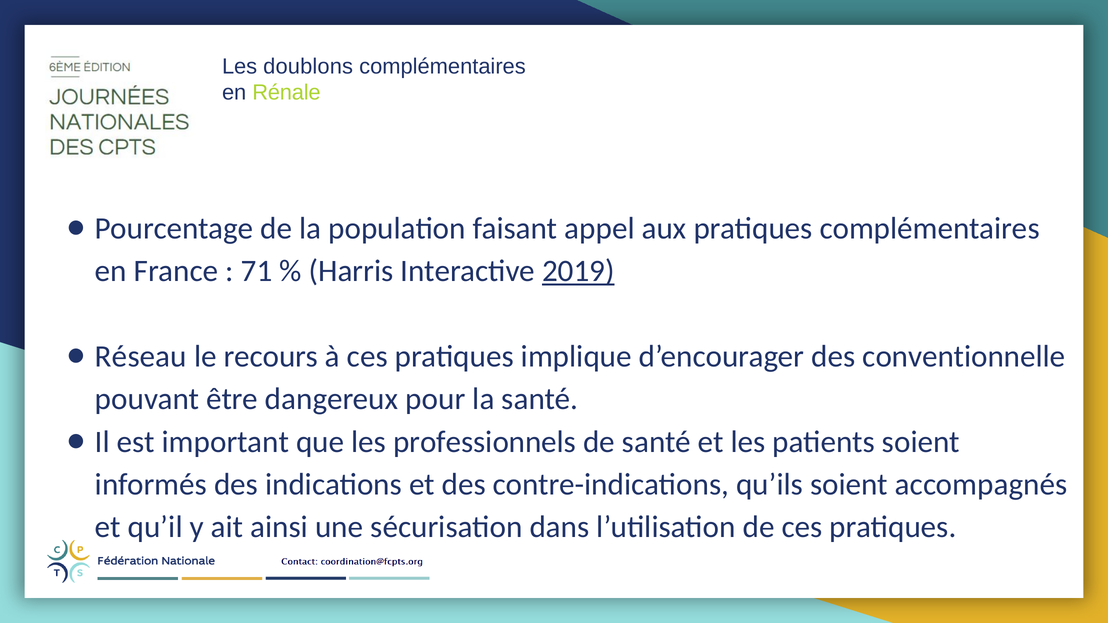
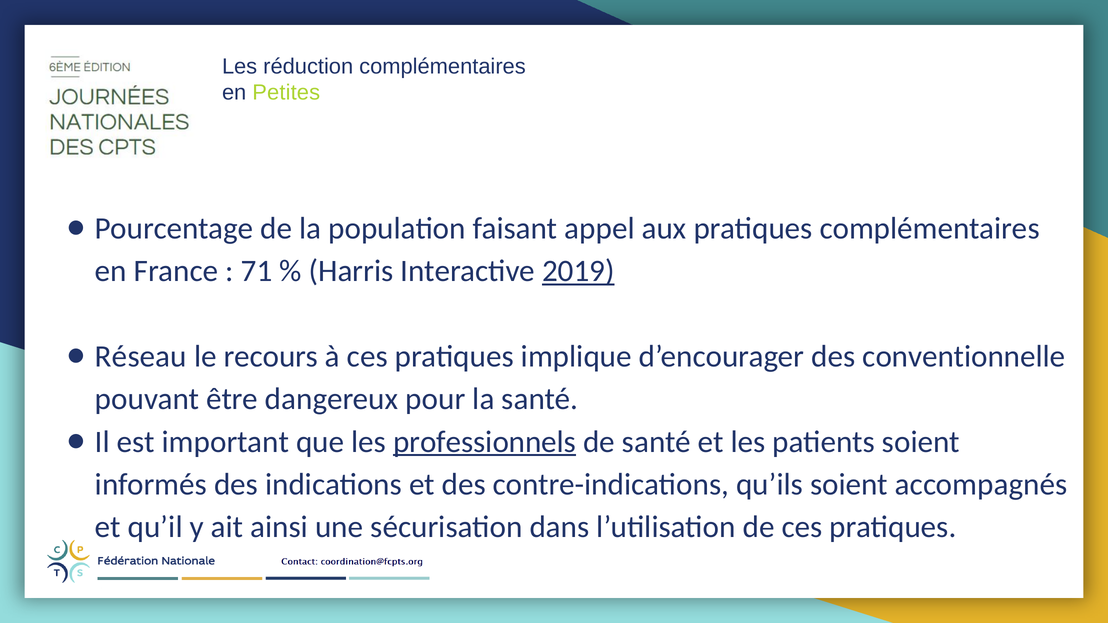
doublons: doublons -> réduction (308, 66)
Rénale: Rénale -> Petites (286, 93)
professionnels underline: none -> present (485, 442)
